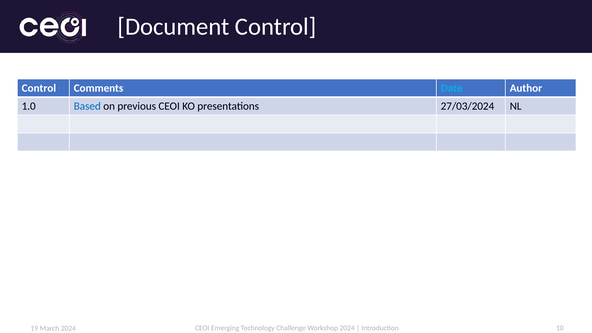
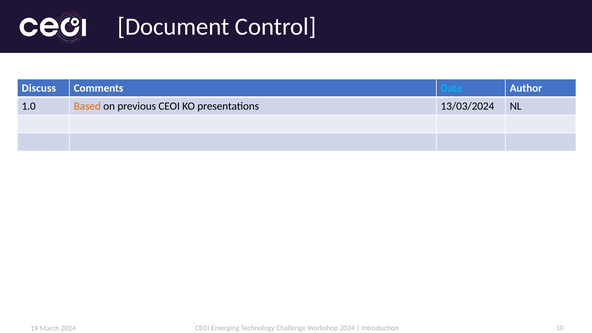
Control: Control -> Discuss (39, 88)
Based colour: blue -> orange (87, 106)
27/03/2024: 27/03/2024 -> 13/03/2024 (467, 106)
